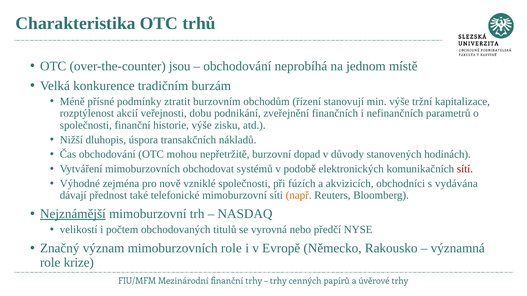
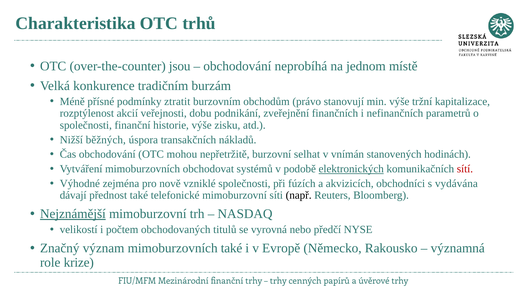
řízení: řízení -> právo (307, 102)
dluhopis: dluhopis -> běžných (106, 140)
dopad: dopad -> selhat (307, 155)
důvody: důvody -> vnímán (347, 155)
elektronických underline: none -> present (351, 169)
např colour: orange -> black (299, 196)
mimoburzovních role: role -> také (232, 249)
